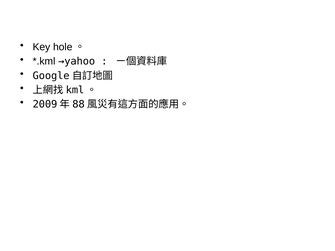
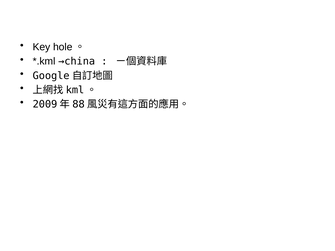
→yahoo: →yahoo -> →china (77, 61)
